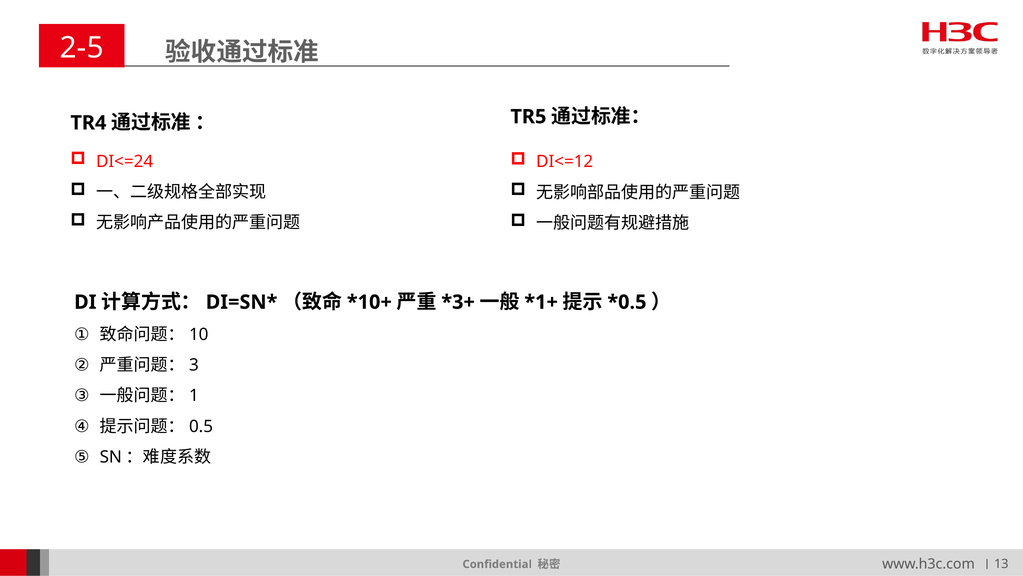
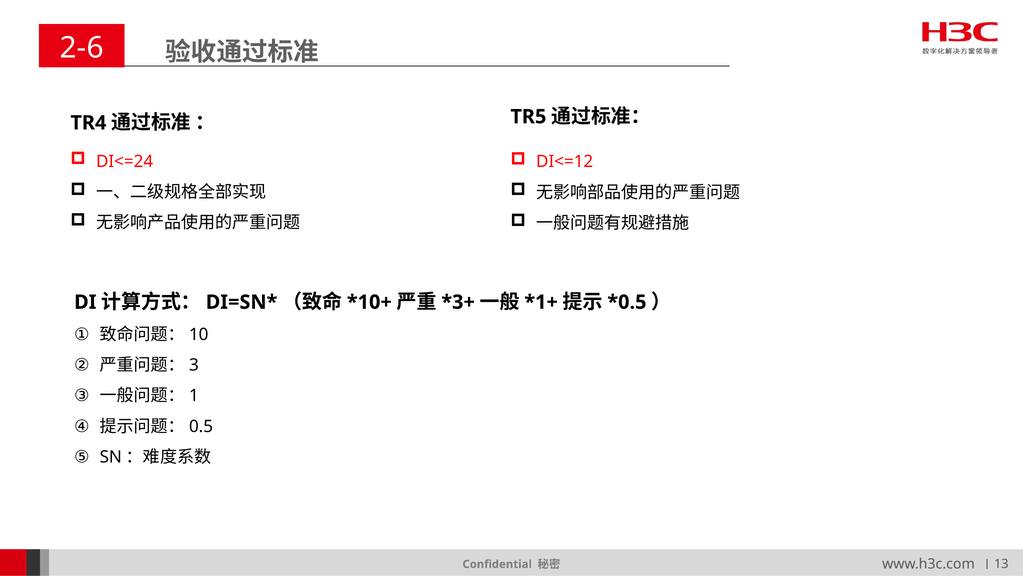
2-5: 2-5 -> 2-6 (82, 48)
